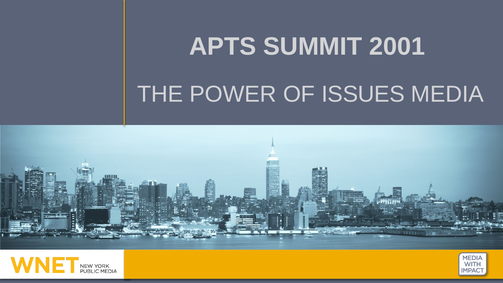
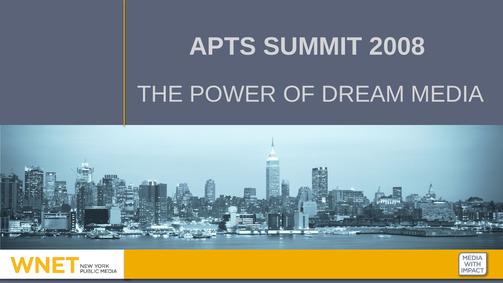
2001: 2001 -> 2008 (397, 47)
ISSUES: ISSUES -> DREAM (363, 94)
